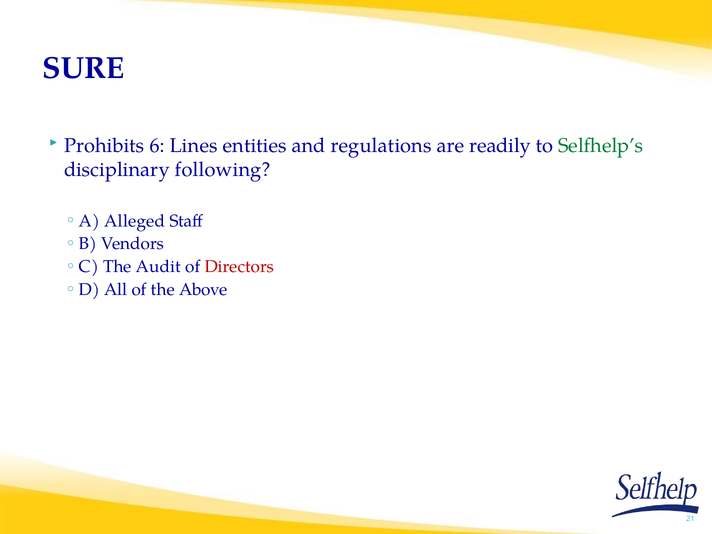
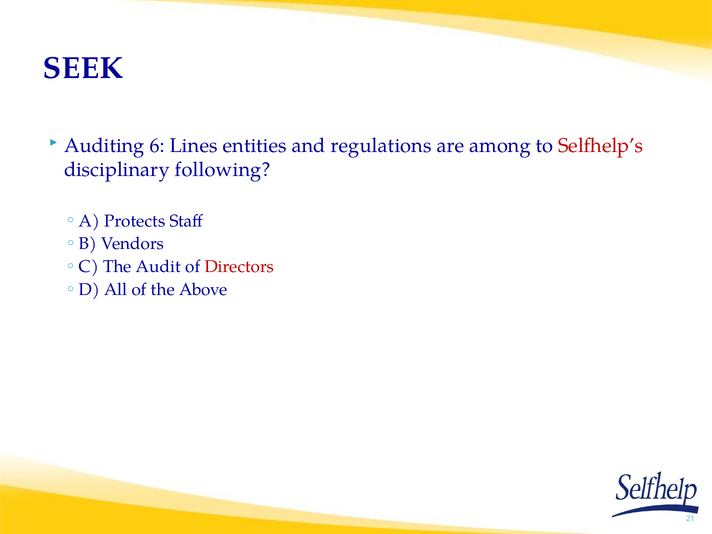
SURE: SURE -> SEEK (83, 68)
Prohibits: Prohibits -> Auditing (104, 145)
readily: readily -> among (500, 145)
Selfhelp’s colour: green -> red (601, 145)
Alleged: Alleged -> Protects (135, 221)
